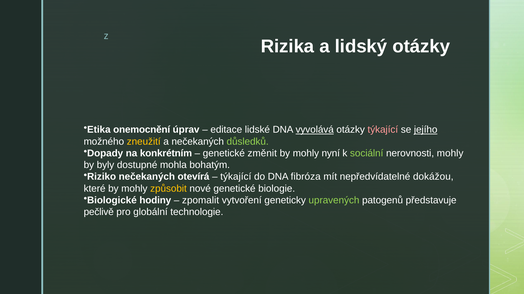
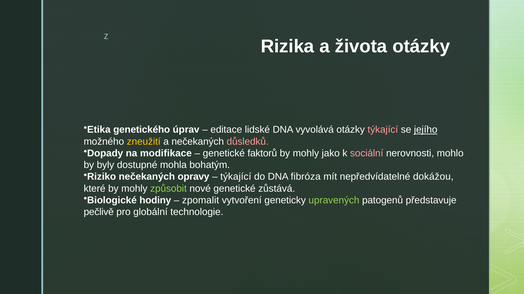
lidský: lidský -> života (361, 47)
onemocnění: onemocnění -> genetického (142, 130)
vyvolává underline: present -> none (315, 130)
důsledků colour: light green -> pink (248, 142)
konkrétním: konkrétním -> modifikace (166, 154)
změnit: změnit -> faktorů (262, 154)
nyní: nyní -> jako (331, 154)
sociální colour: light green -> pink (367, 154)
nerovnosti mohly: mohly -> mohlo (450, 154)
otevírá: otevírá -> opravy (194, 177)
způsobit colour: yellow -> light green (168, 189)
biologie: biologie -> zůstává (277, 189)
